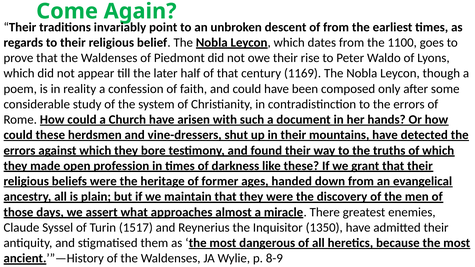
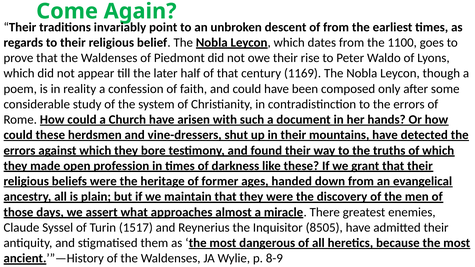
1350: 1350 -> 8505 (324, 228)
